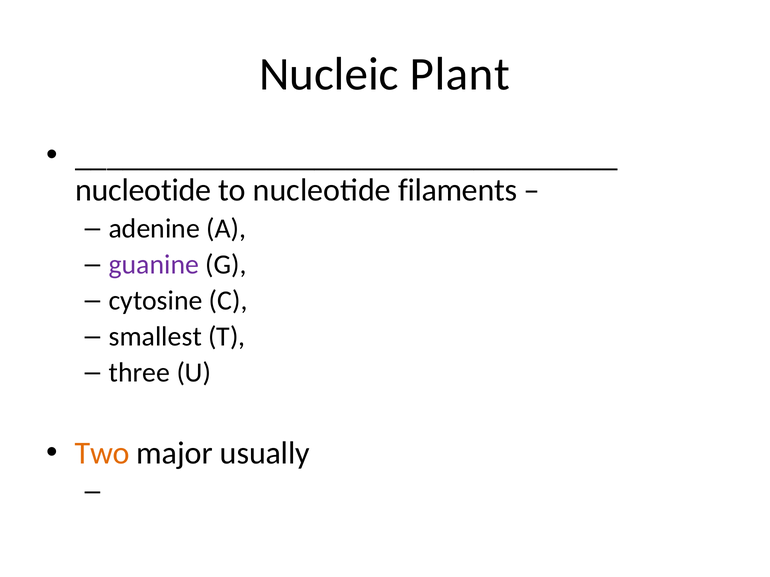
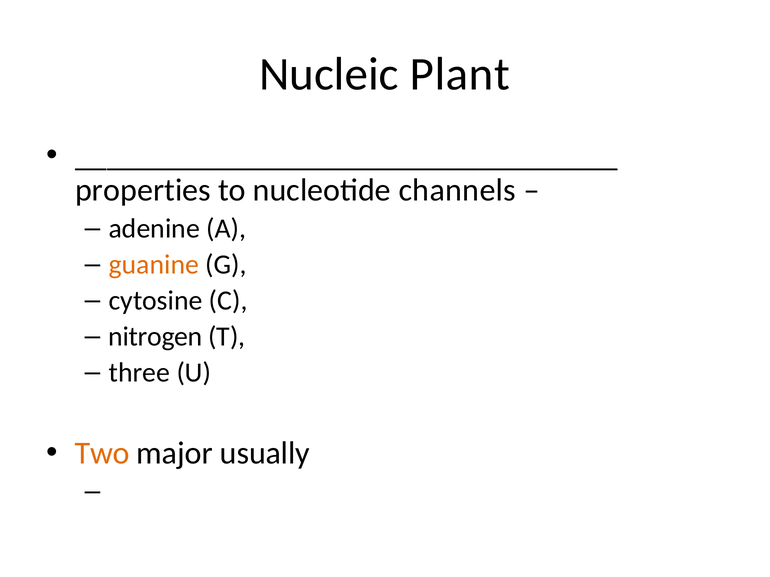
nucleotide: nucleotide -> properties (143, 190)
filaments: filaments -> channels (457, 190)
guanine colour: purple -> orange (154, 265)
smallest: smallest -> nitrogen (155, 337)
